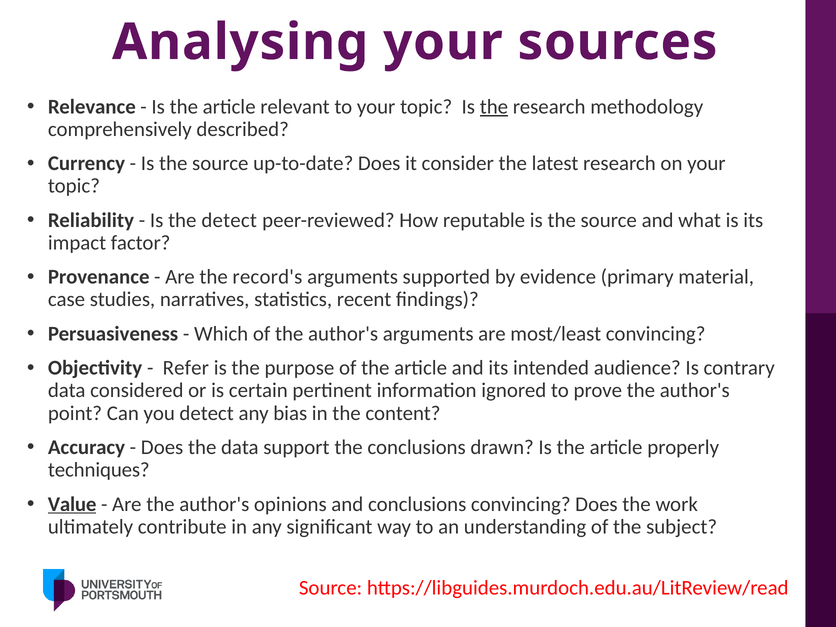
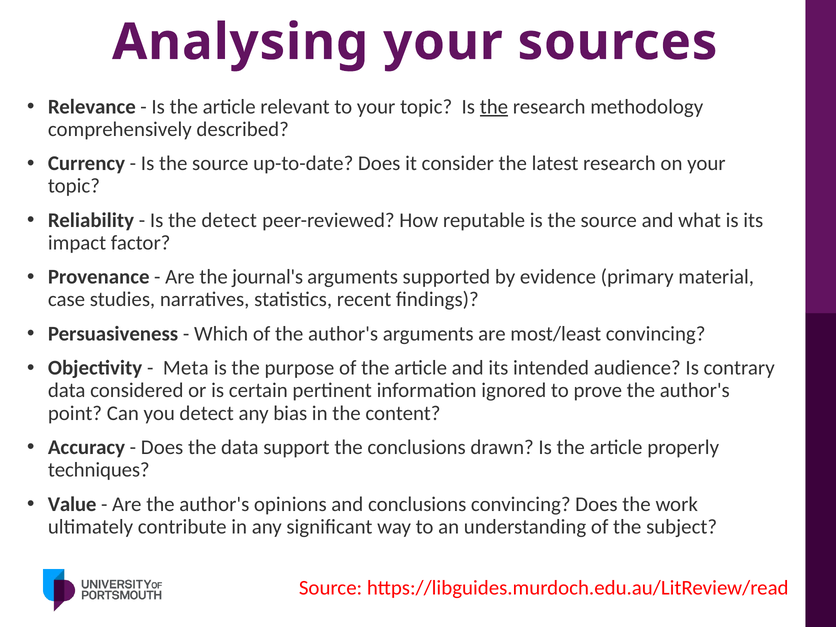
record's: record's -> journal's (268, 277)
Refer: Refer -> Meta (186, 368)
Value underline: present -> none (72, 504)
